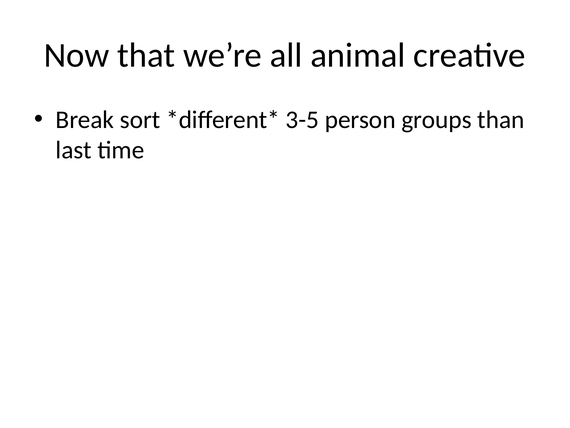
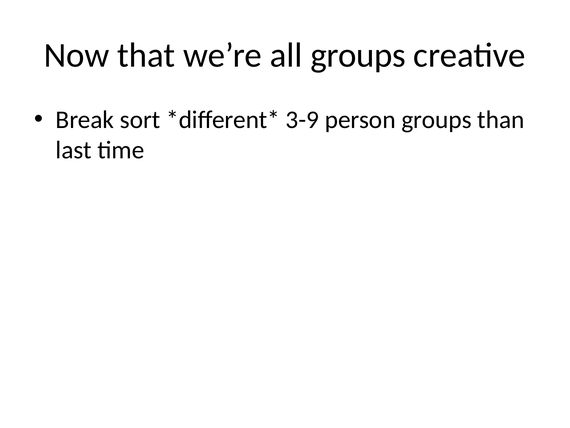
all animal: animal -> groups (358, 55)
3-5: 3-5 -> 3-9 (302, 120)
